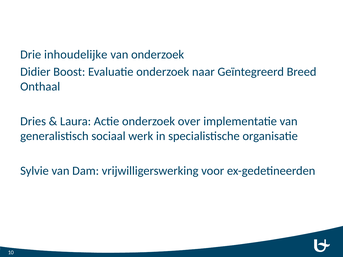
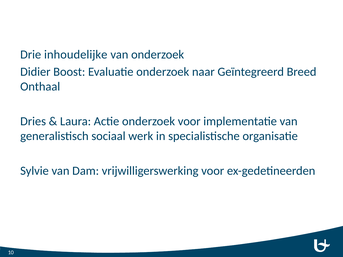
onderzoek over: over -> voor (189, 121)
